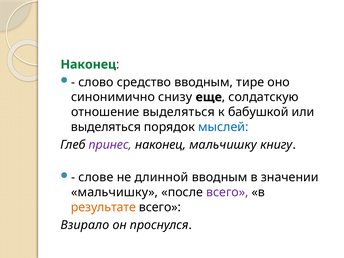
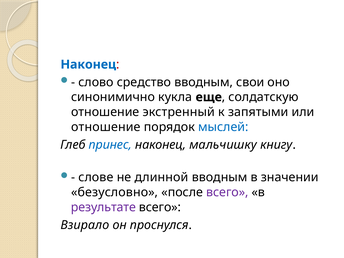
Наконец colour: green -> blue (88, 64)
тире: тире -> свои (250, 82)
снизу: снизу -> кукла (175, 97)
отношение выделяться: выделяться -> экстренный (179, 112)
бабушкой: бабушкой -> запятыми (258, 112)
выделяться: выделяться -> отношение (106, 127)
принес colour: purple -> blue (110, 145)
мальчишку: мальчишку -> безусловно (115, 192)
результате colour: orange -> purple (103, 207)
